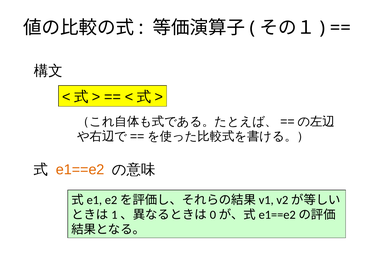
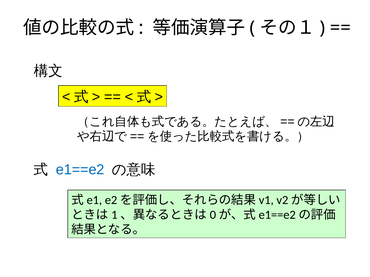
e1==e2 colour: orange -> blue (80, 170)
